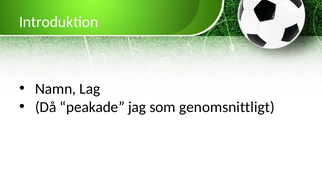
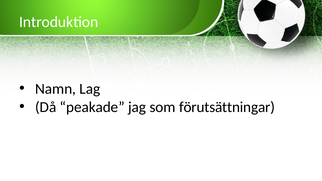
genomsnittligt: genomsnittligt -> förutsättningar (227, 107)
